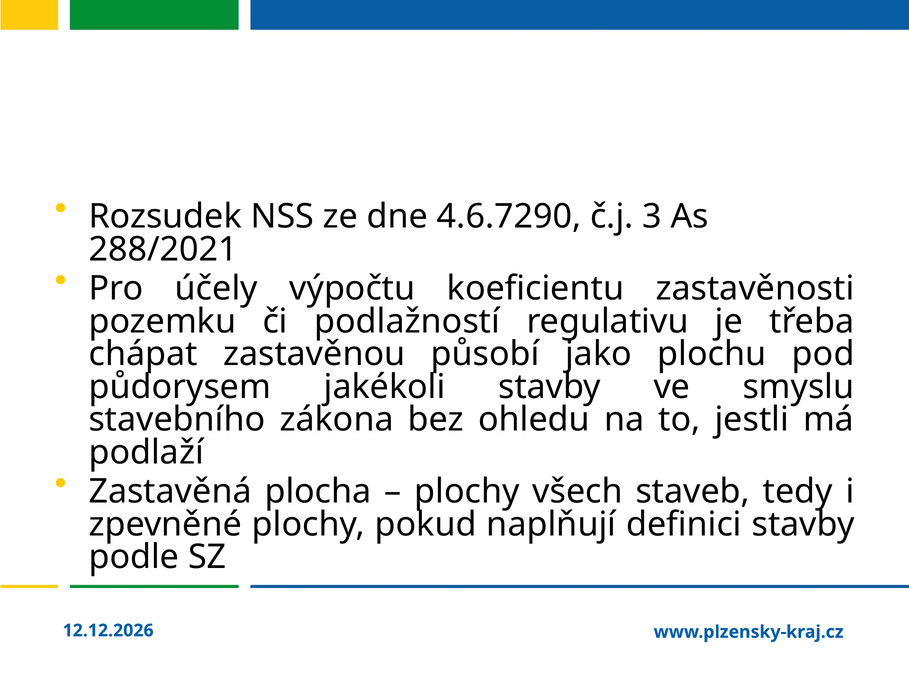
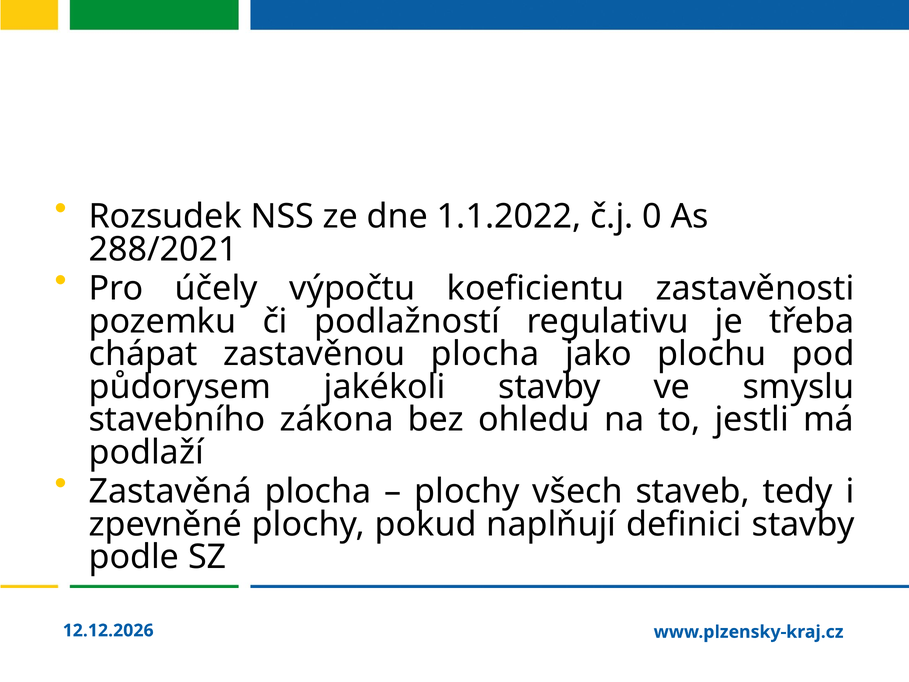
4.6.7290: 4.6.7290 -> 1.1.2022 (509, 217)
3: 3 -> 0 (652, 217)
zastavěnou působí: působí -> plocha (485, 354)
